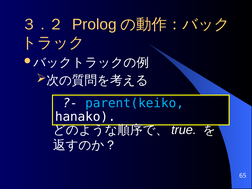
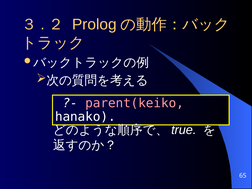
parent(keiko colour: light blue -> pink (135, 103)
